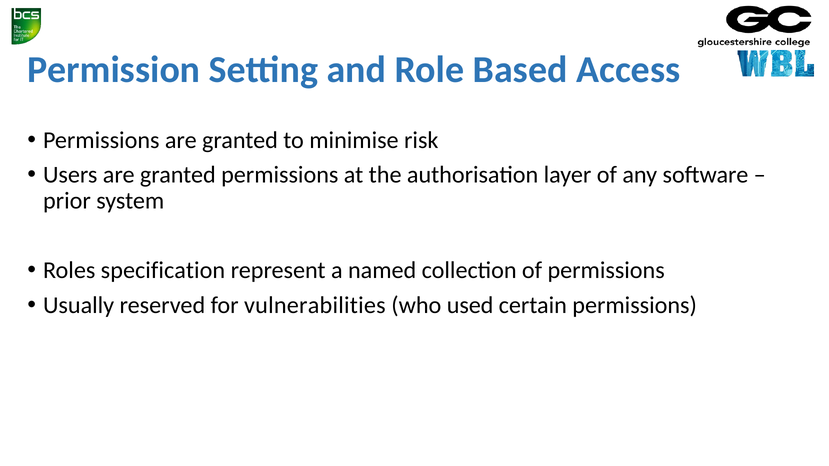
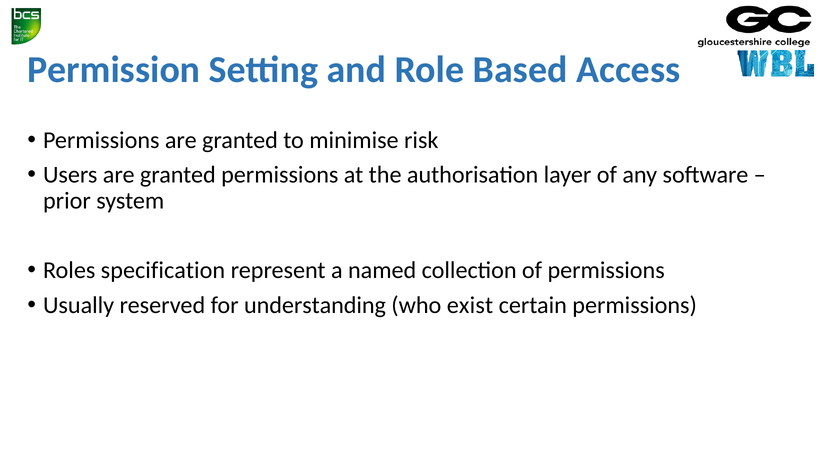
vulnerabilities: vulnerabilities -> understanding (315, 305)
used: used -> exist (470, 305)
